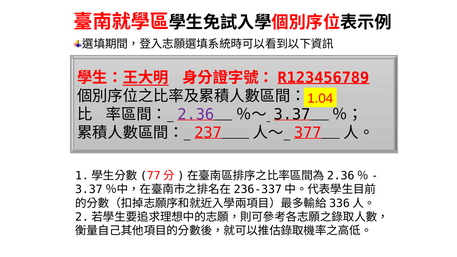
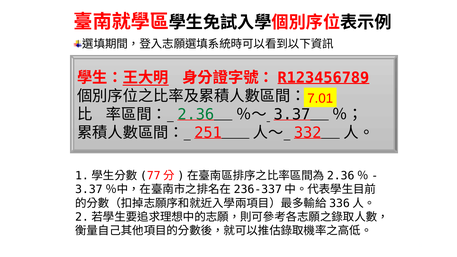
1.04: 1.04 -> 7.01 (320, 98)
2.36 colour: purple -> green (196, 114)
237: 237 -> 251 (208, 133)
377: 377 -> 332 (308, 133)
